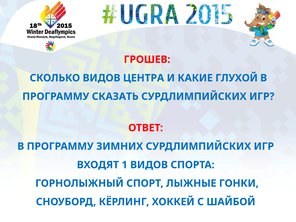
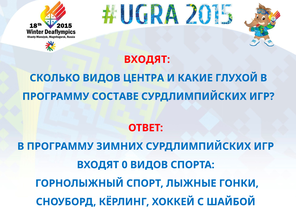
ГРОШЕВ: ГРОШЕВ -> ВХОДЯТ (147, 59)
СКАЗАТЬ: СКАЗАТЬ -> СОСТАВЕ (115, 96)
1: 1 -> 0 (125, 165)
